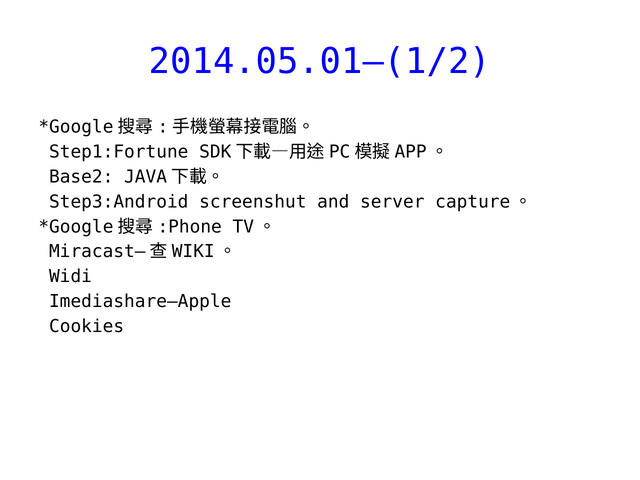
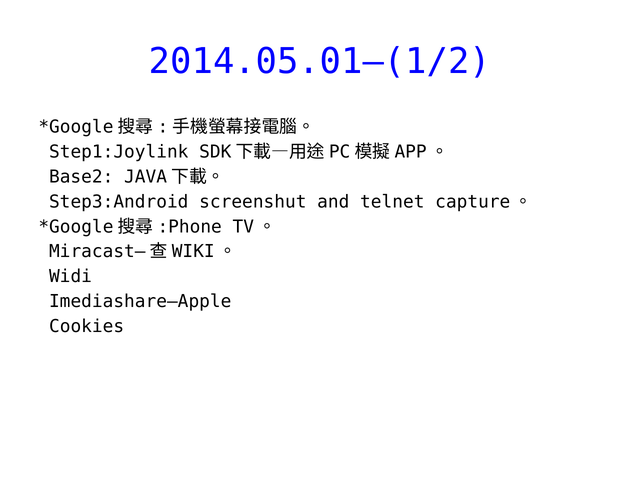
Step1:Fortune: Step1:Fortune -> Step1:Joylink (119, 152)
server: server -> telnet (392, 202)
